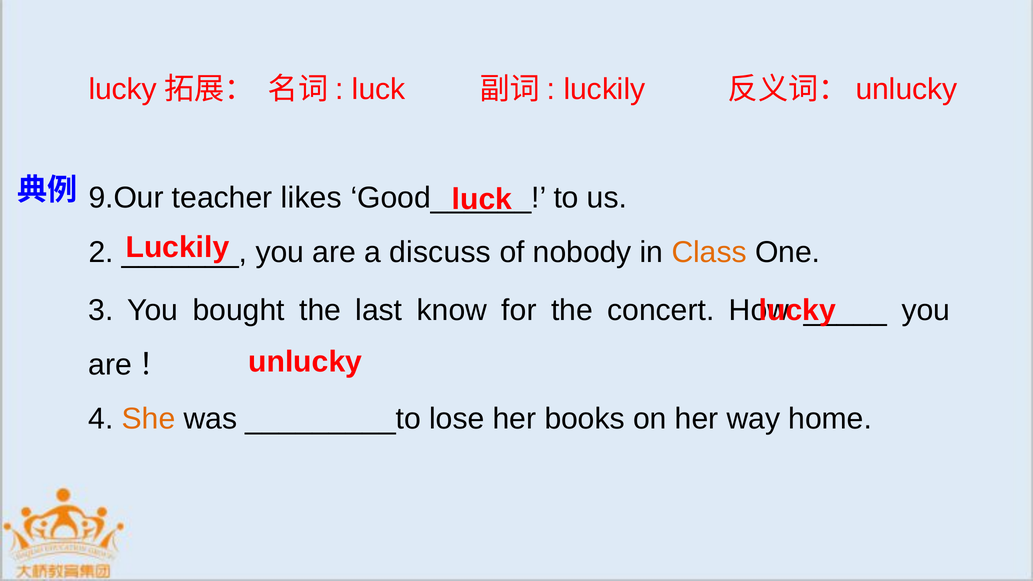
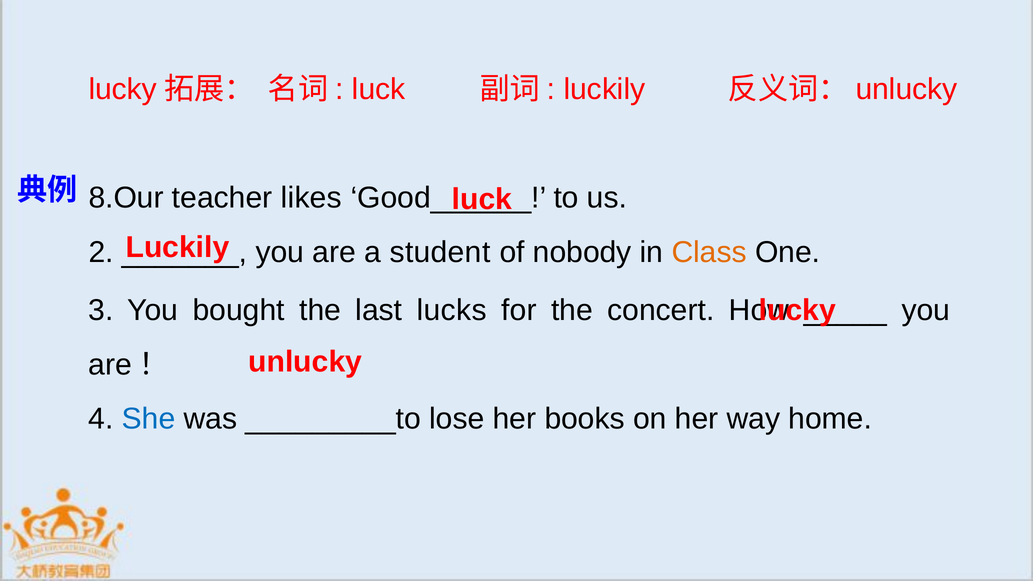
9.Our: 9.Our -> 8.Our (126, 198)
discuss: discuss -> student (440, 252)
know: know -> lucks (452, 310)
She colour: orange -> blue (149, 419)
